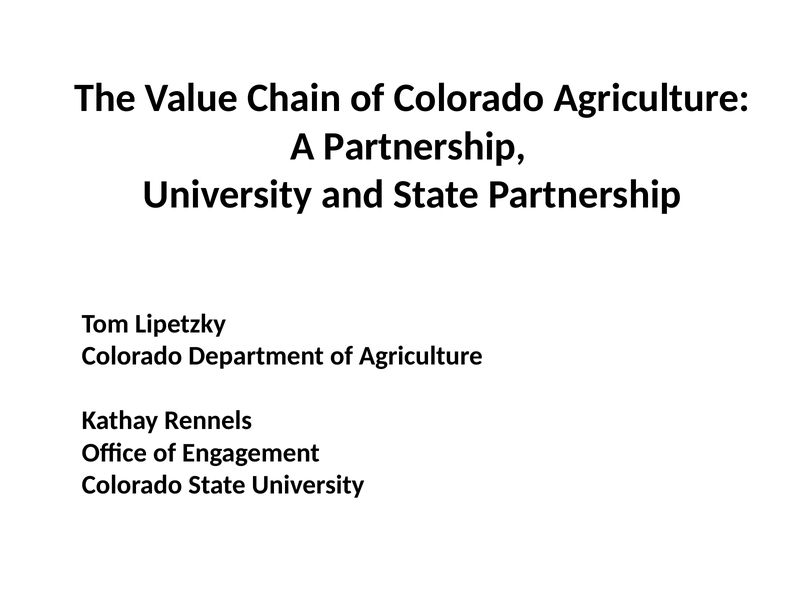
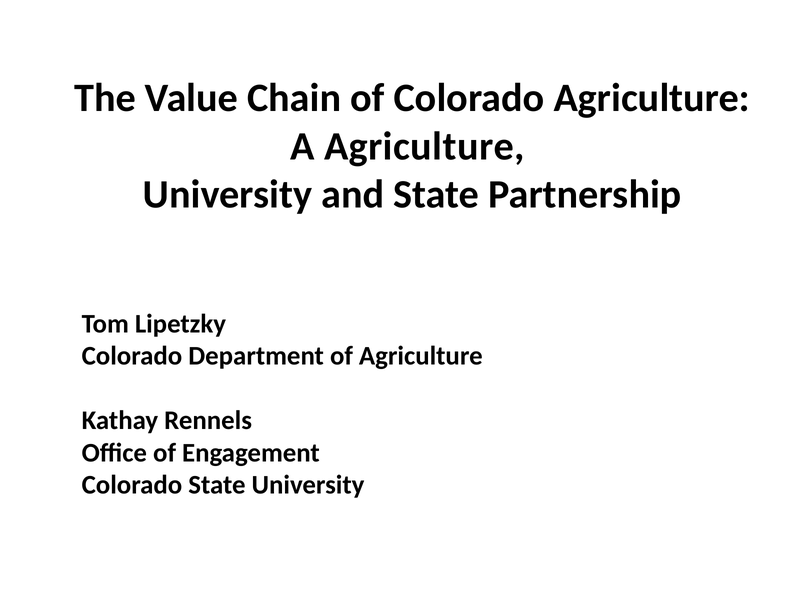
A Partnership: Partnership -> Agriculture (424, 146)
